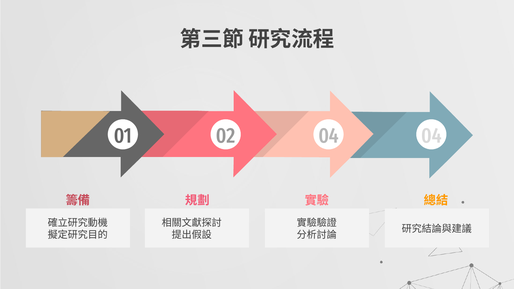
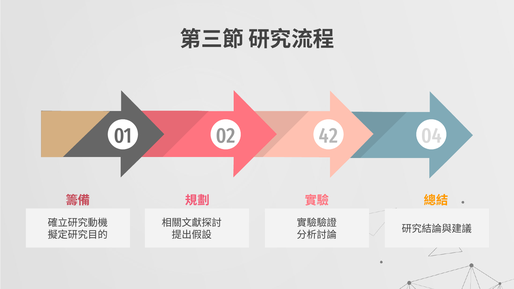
01 04: 04 -> 42 (328, 136)
